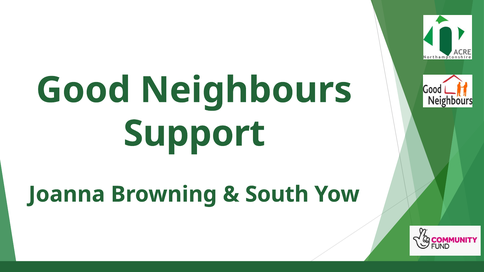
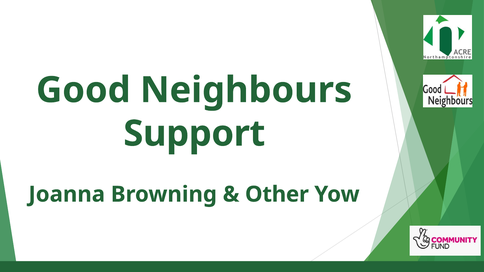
South: South -> Other (277, 195)
